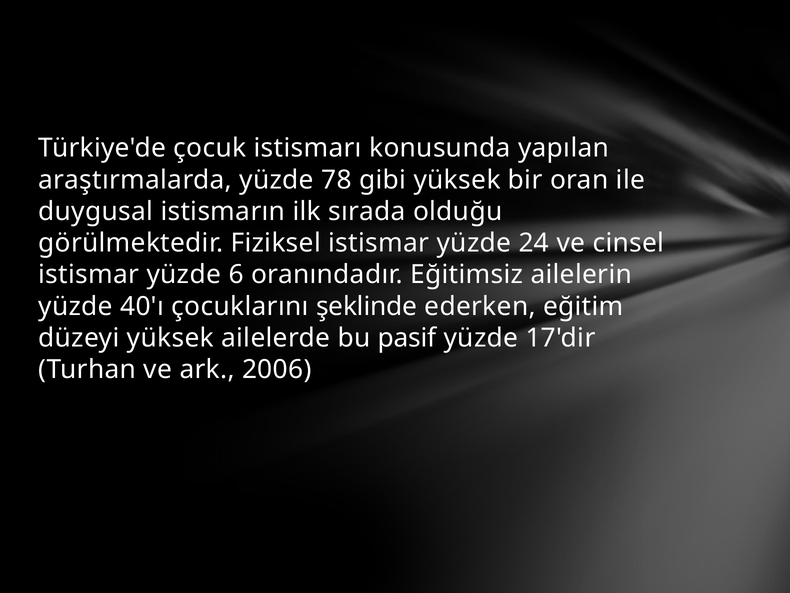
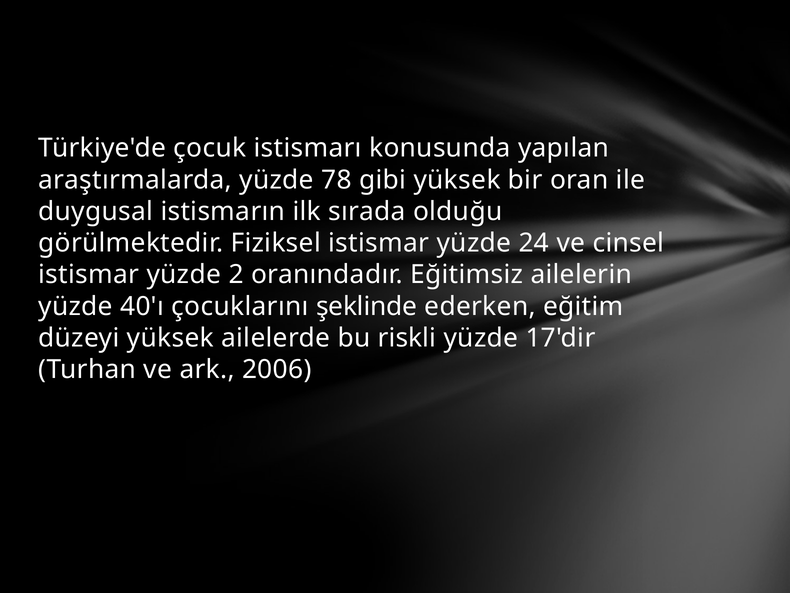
6: 6 -> 2 (236, 274)
pasif: pasif -> riskli (407, 338)
